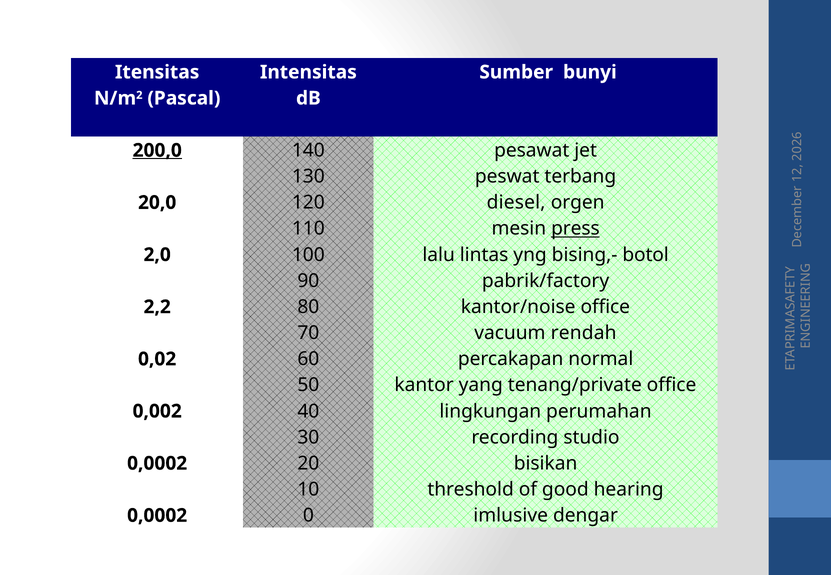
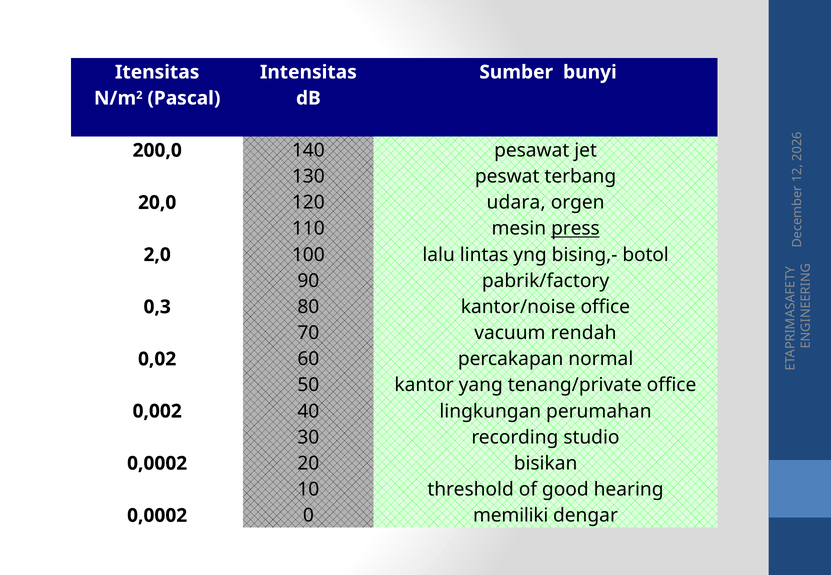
200,0 underline: present -> none (157, 150)
diesel: diesel -> udara (516, 203)
2,2: 2,2 -> 0,3 (157, 307)
imlusive: imlusive -> memiliki (511, 516)
